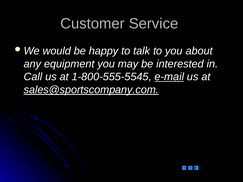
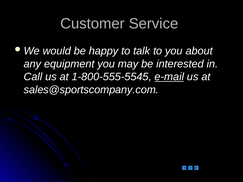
sales@sportscompany.com underline: present -> none (91, 90)
